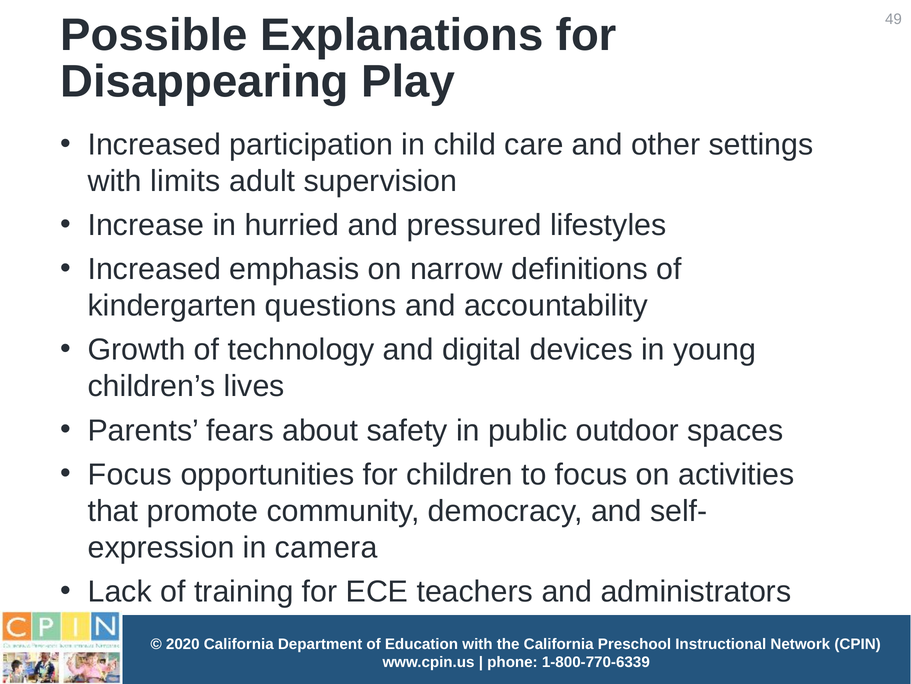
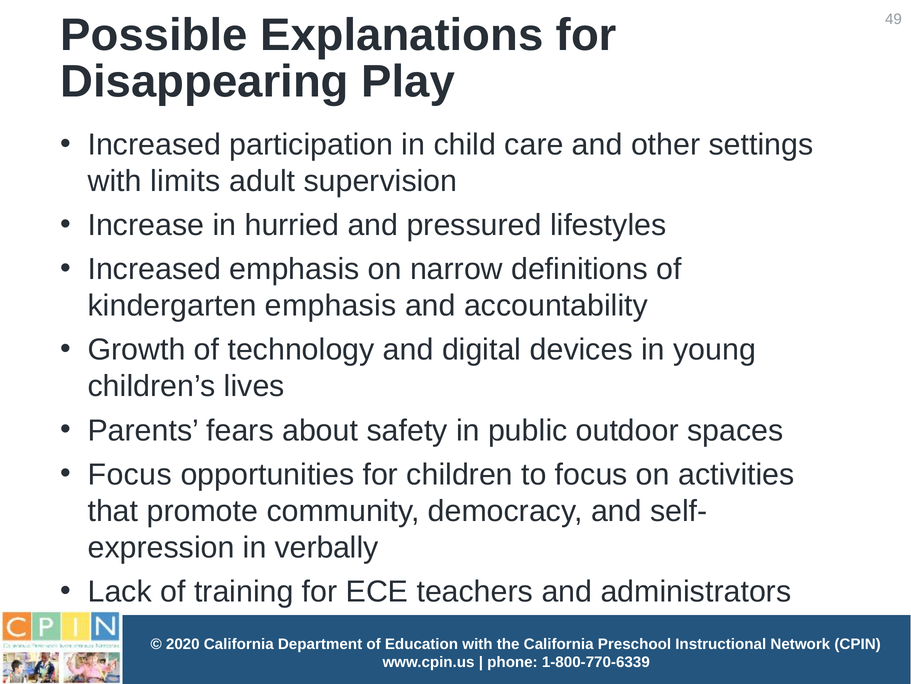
kindergarten questions: questions -> emphasis (331, 306)
camera: camera -> verbally (327, 547)
